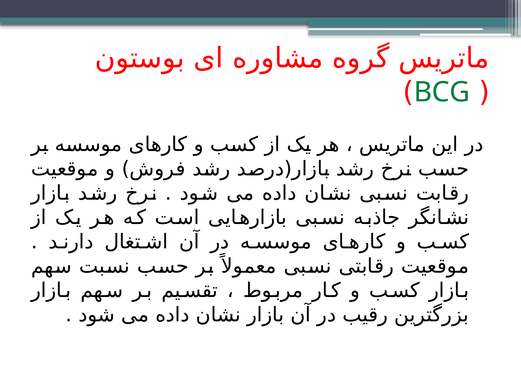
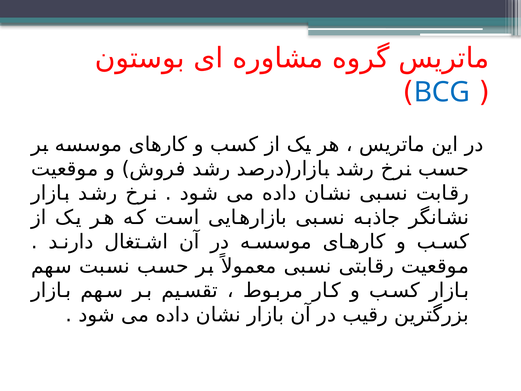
BCG colour: green -> blue (442, 92)
